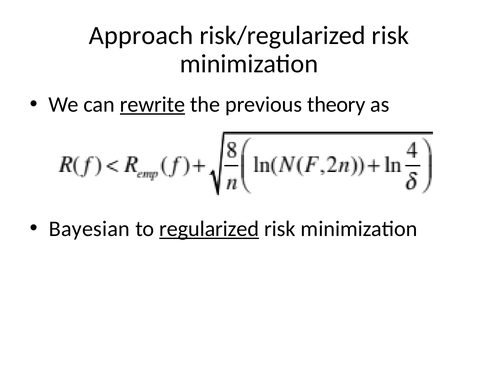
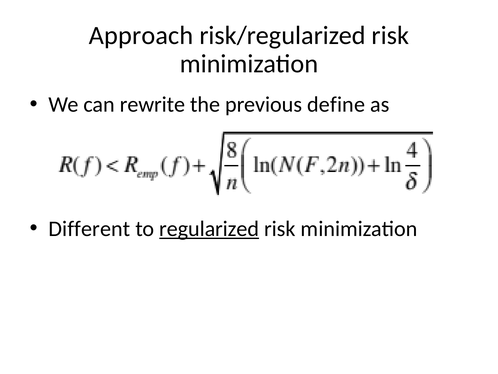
rewrite underline: present -> none (152, 104)
theory: theory -> define (336, 104)
Bayesian: Bayesian -> Different (89, 228)
